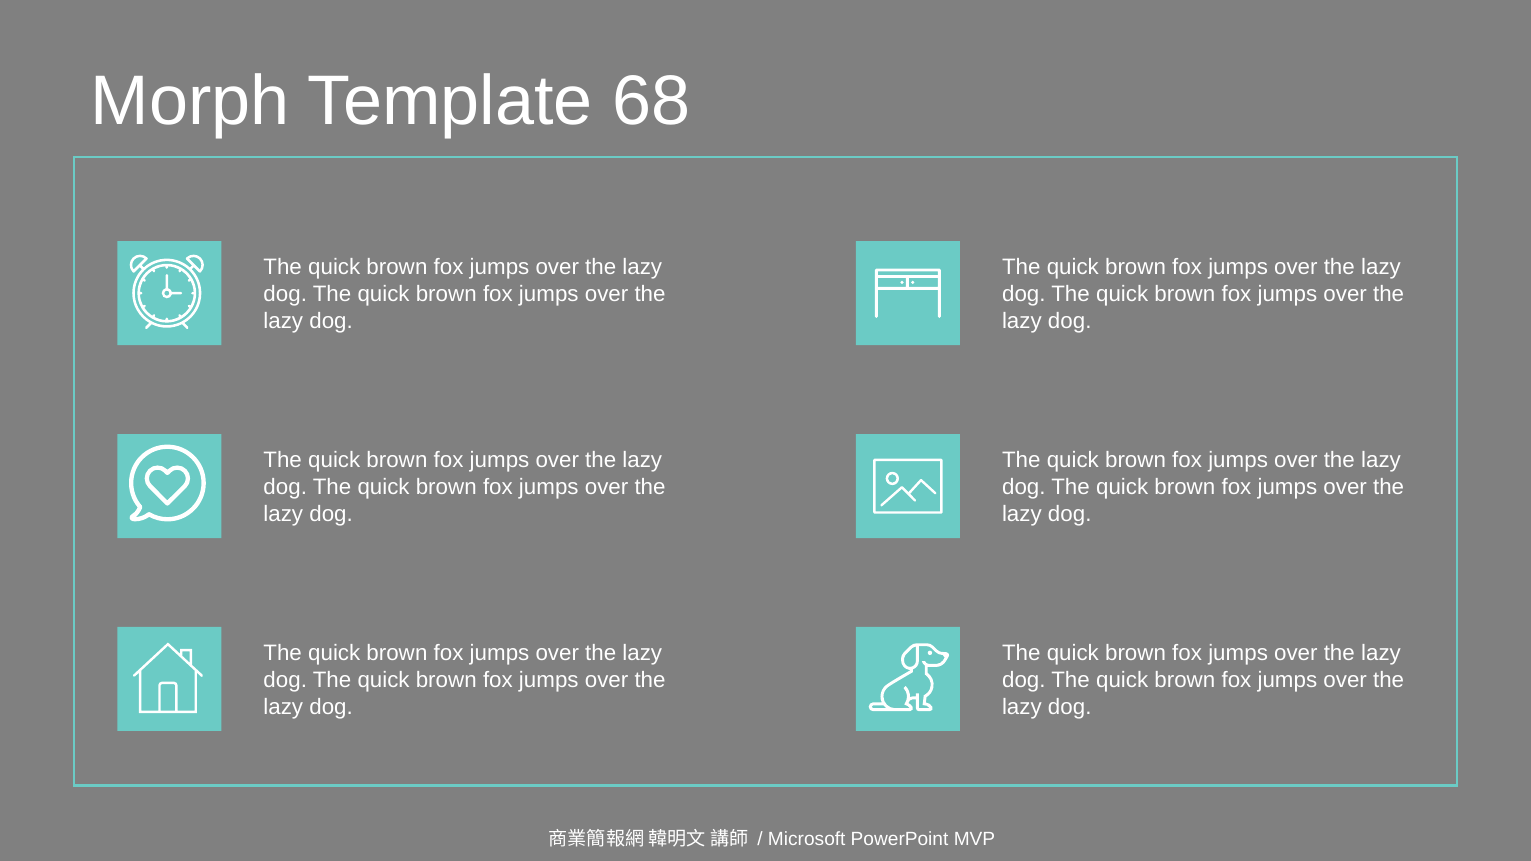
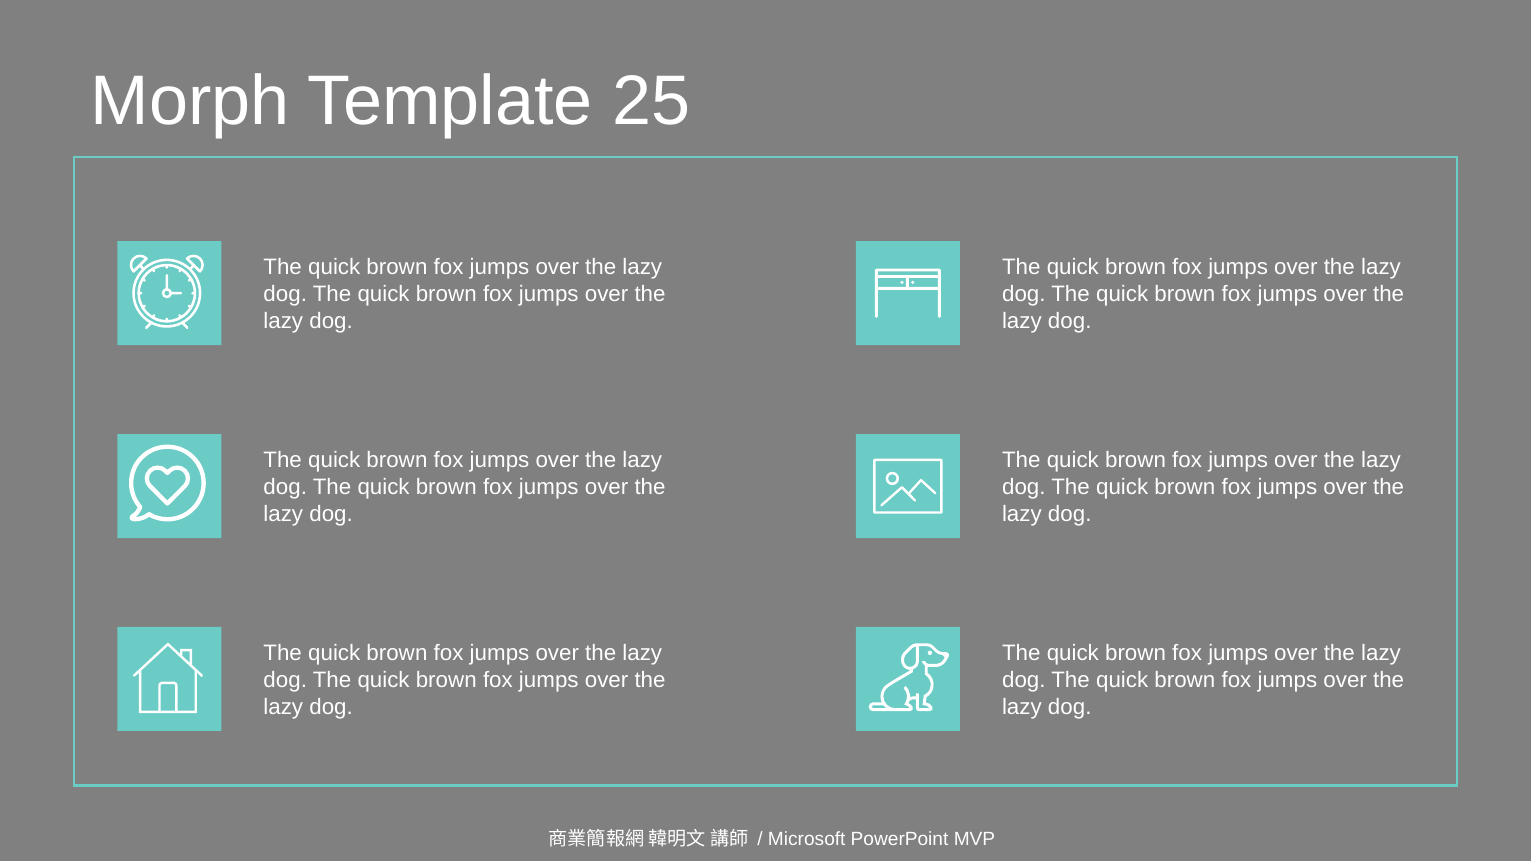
68: 68 -> 25 (651, 102)
